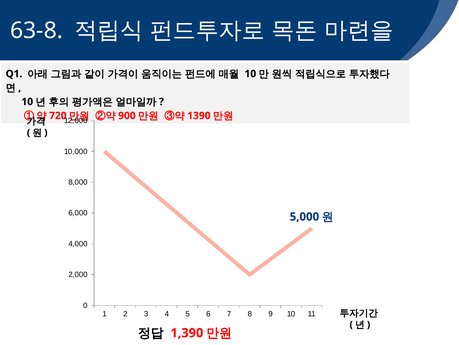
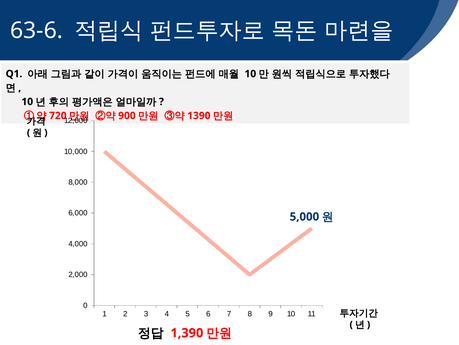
63-8: 63-8 -> 63-6 (36, 30)
